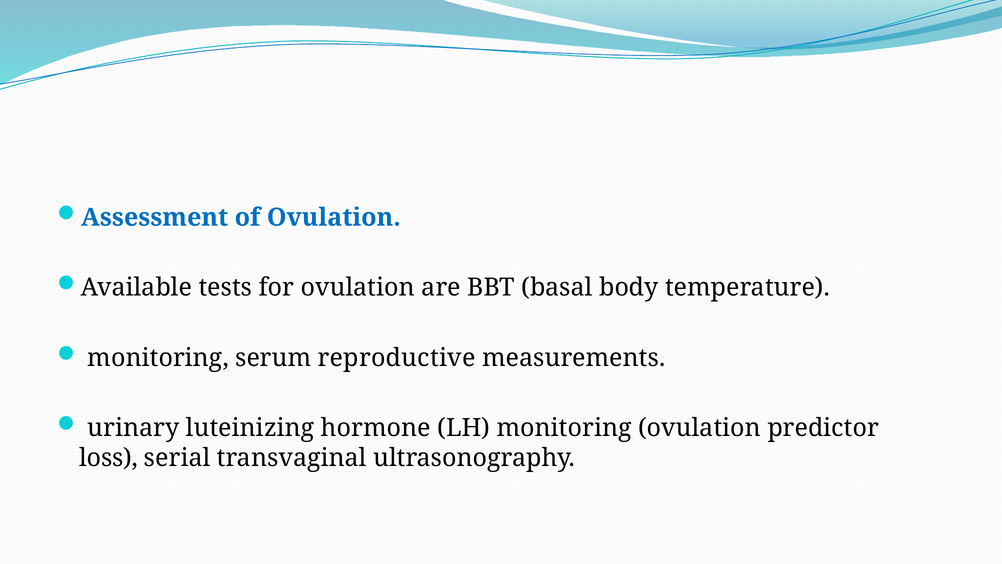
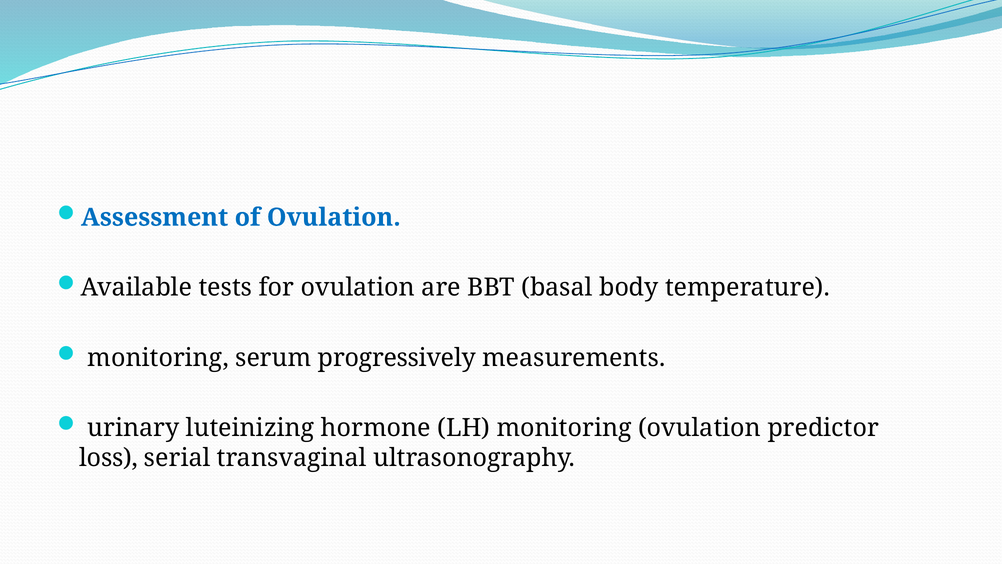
reproductive: reproductive -> progressively (397, 358)
